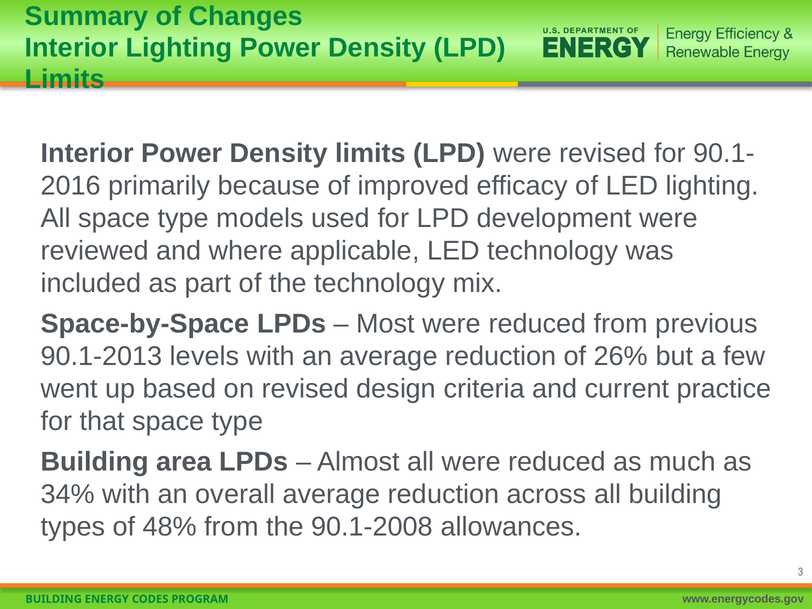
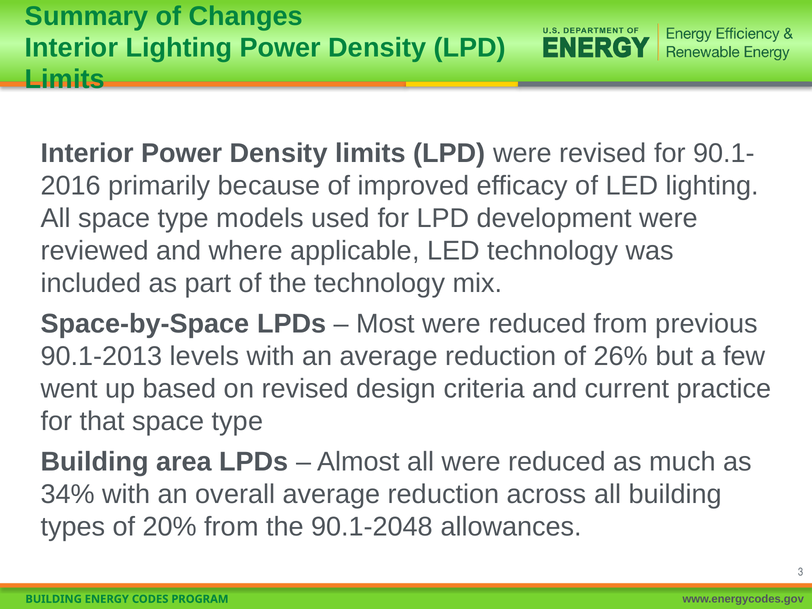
48%: 48% -> 20% (170, 527)
90.1-2008: 90.1-2008 -> 90.1-2048 (372, 527)
